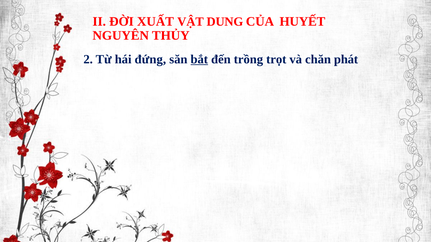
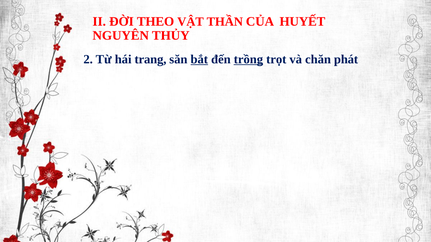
XUẤT: XUẤT -> THEO (156, 21)
DUNG: DUNG -> THẦN (225, 22)
đứng: đứng -> trang (150, 59)
trồng underline: none -> present (248, 59)
